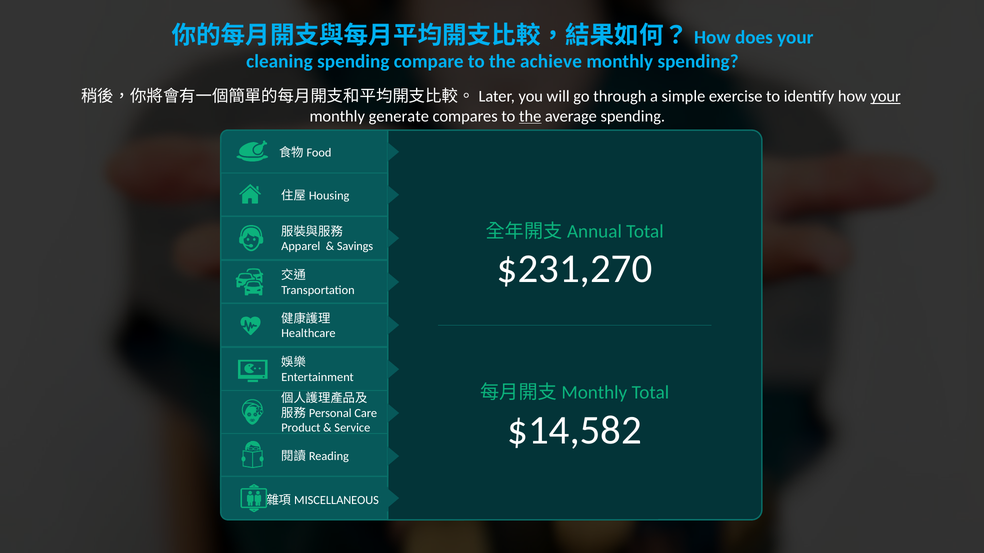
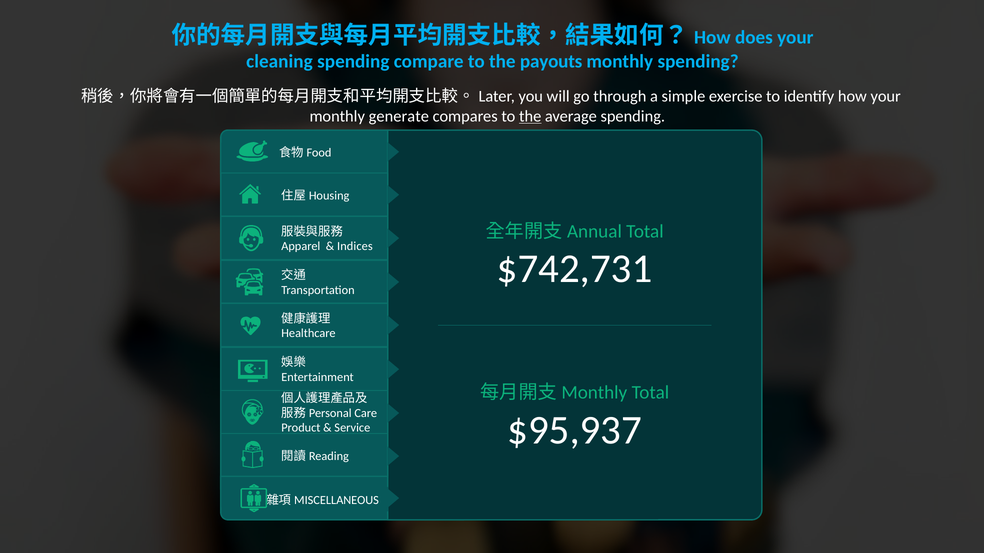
achieve: achieve -> payouts (551, 62)
your underline: present -> none (886, 97)
Savings: Savings -> Indices (355, 247)
$231,270: $231,270 -> $742,731 (575, 269)
$14,582: $14,582 -> $95,937 (575, 430)
